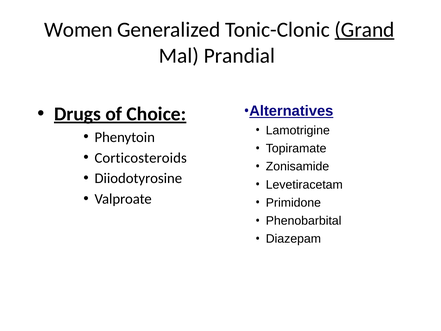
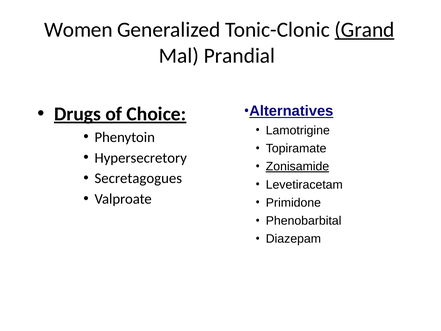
Corticosteroids: Corticosteroids -> Hypersecretory (141, 158)
Zonisamide underline: none -> present (297, 166)
Diiodotyrosine: Diiodotyrosine -> Secretagogues (138, 178)
